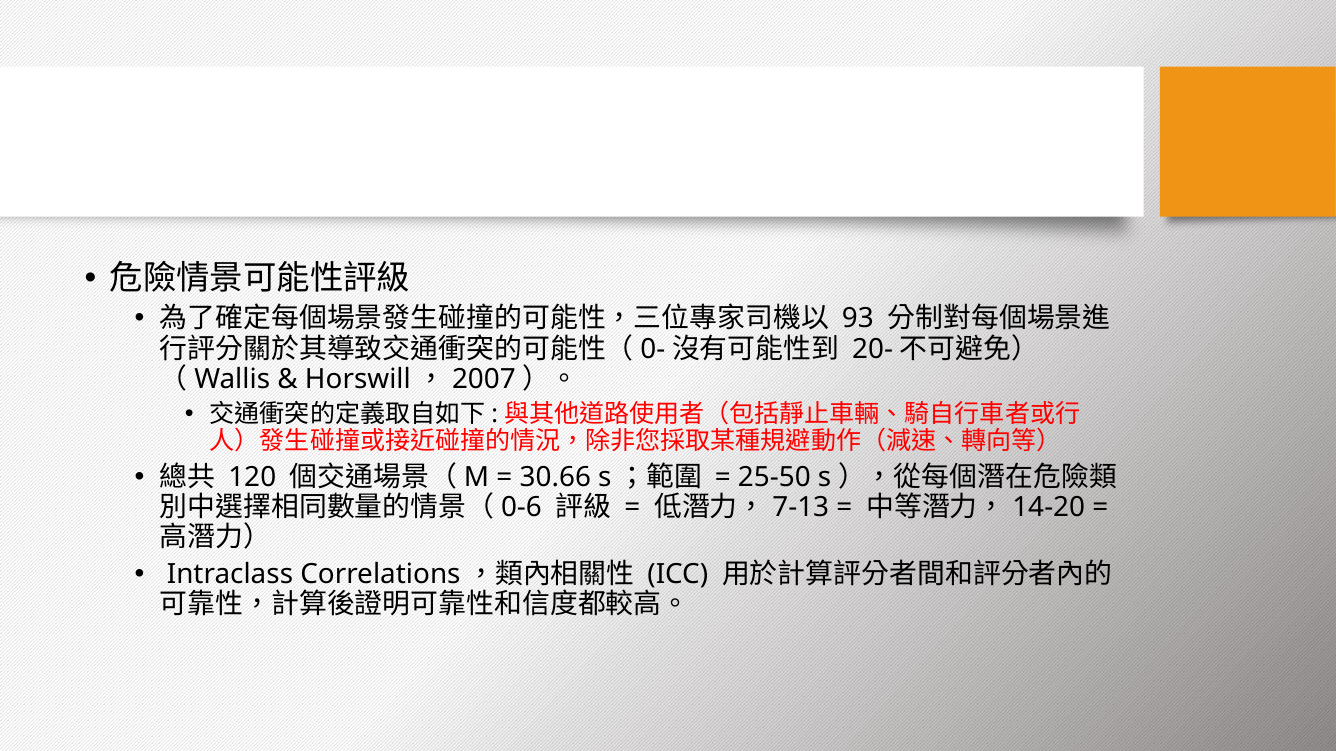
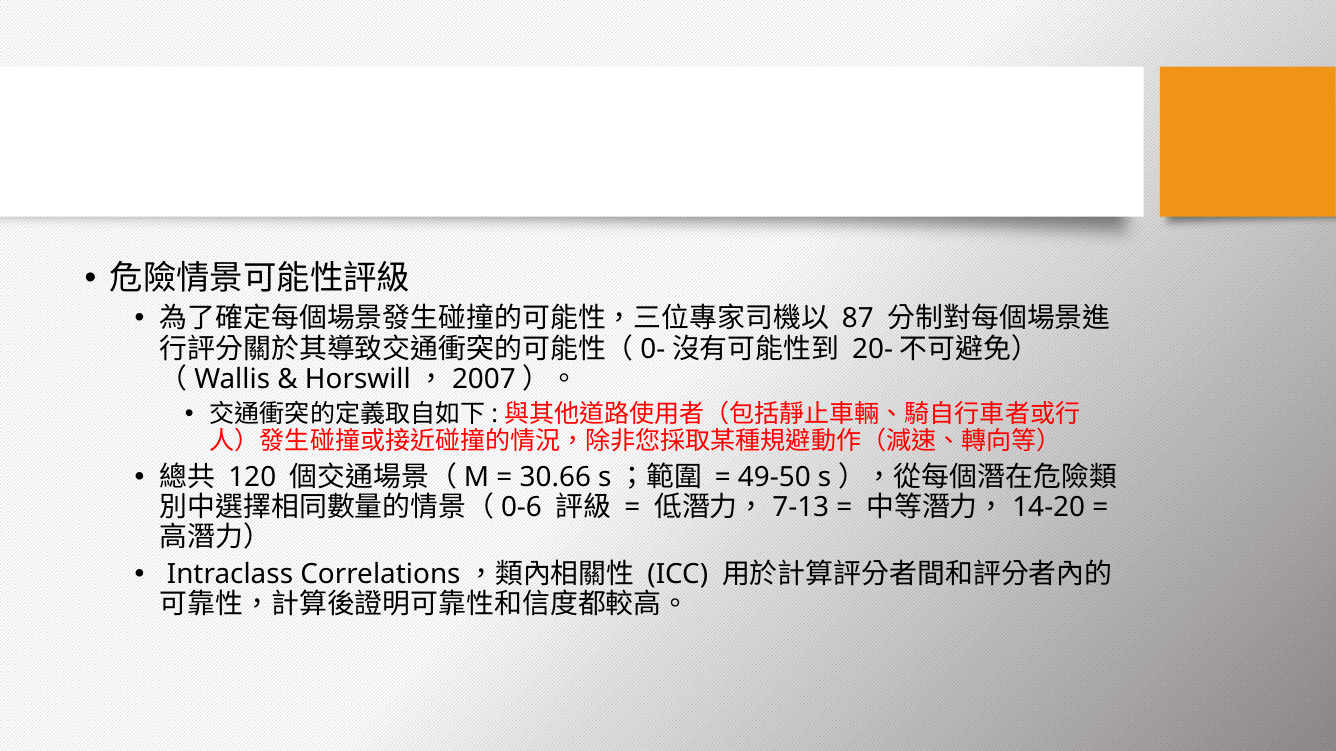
93: 93 -> 87 (858, 319)
25-50: 25-50 -> 49-50 (774, 477)
